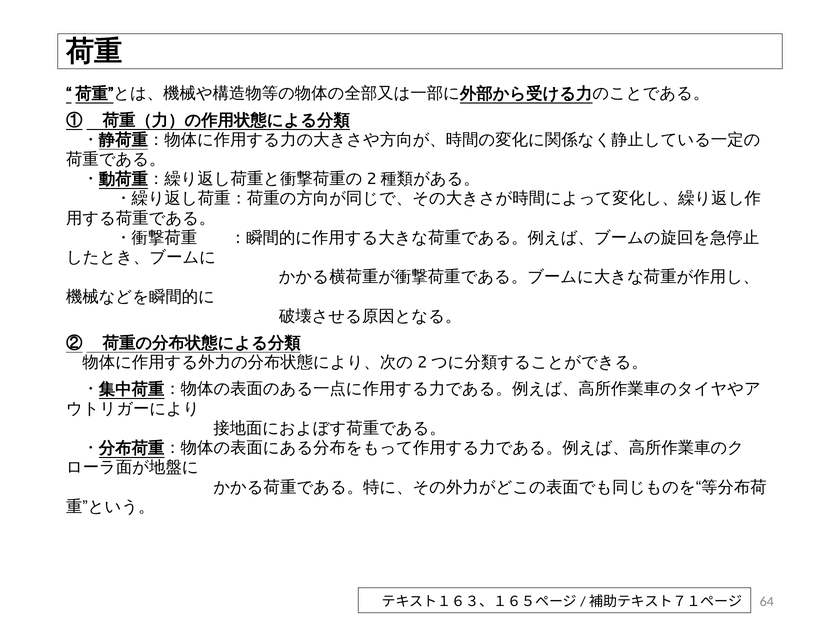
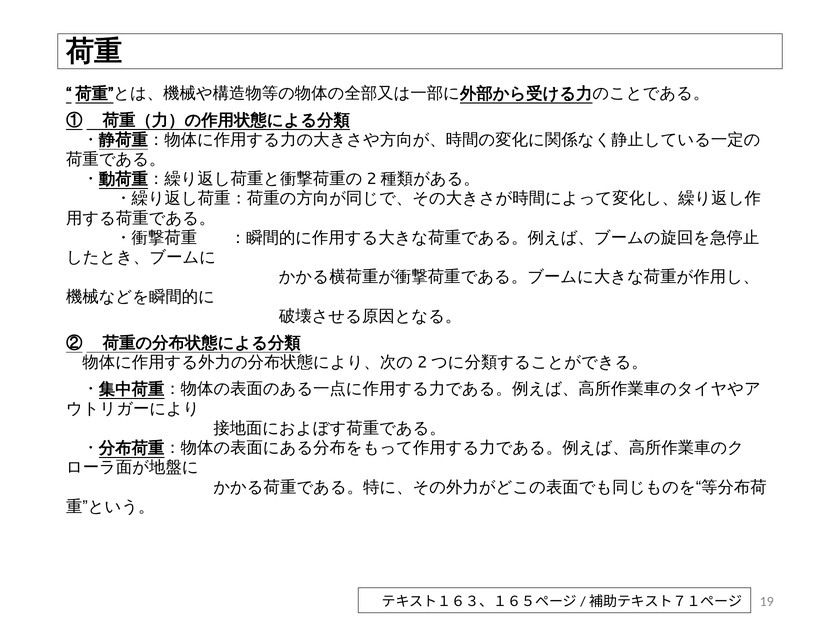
64: 64 -> 19 (767, 602)
